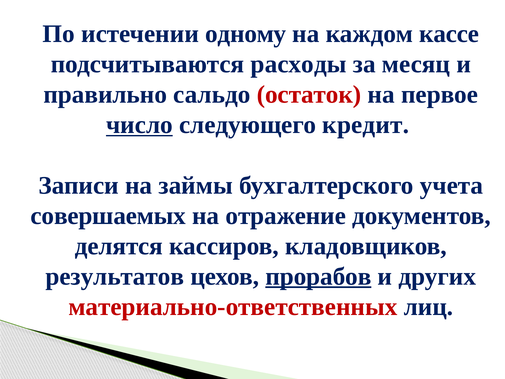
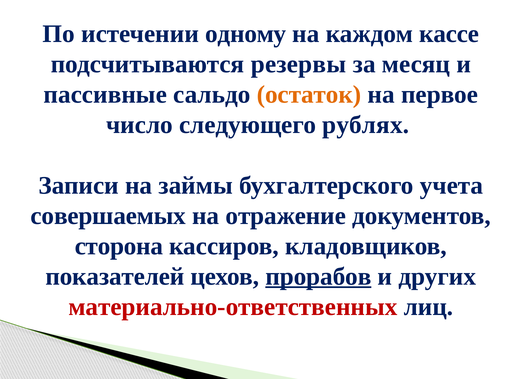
расходы: расходы -> резервы (298, 64)
правильно: правильно -> пассивные (105, 94)
остаток colour: red -> orange (309, 94)
число underline: present -> none (139, 125)
кредит: кредит -> рублях (366, 125)
делятся: делятся -> сторона (119, 246)
результатов: результатов -> показателей (115, 276)
